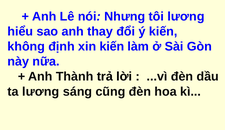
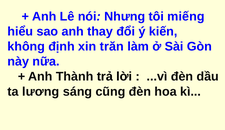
tôi lương: lương -> miếng (186, 16)
xin kiến: kiến -> trăn (112, 46)
